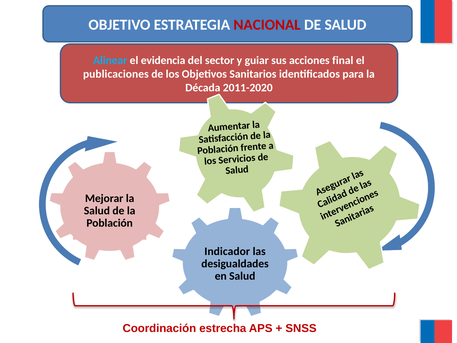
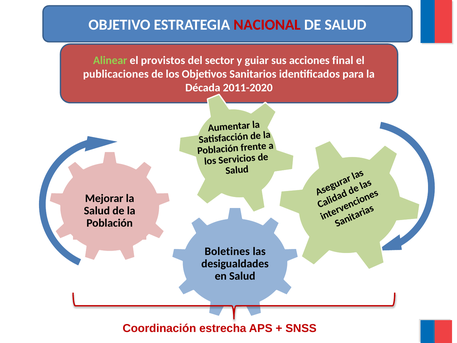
Alinear colour: light blue -> light green (110, 60)
evidencia: evidencia -> provistos (163, 60)
Indicador: Indicador -> Boletines (227, 251)
